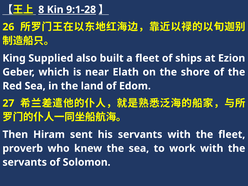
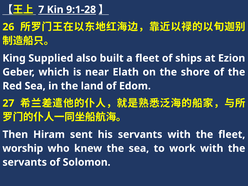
8: 8 -> 7 (41, 10)
proverb: proverb -> worship (23, 148)
